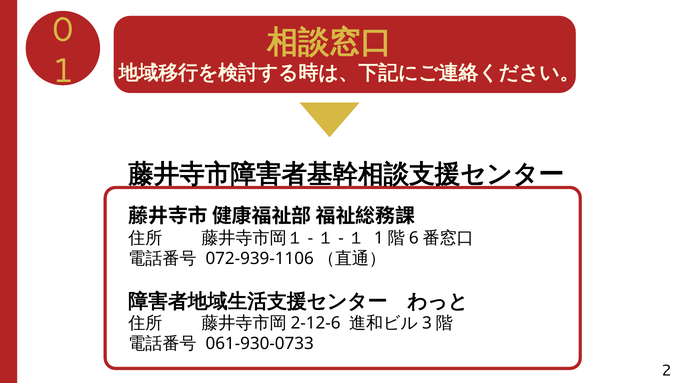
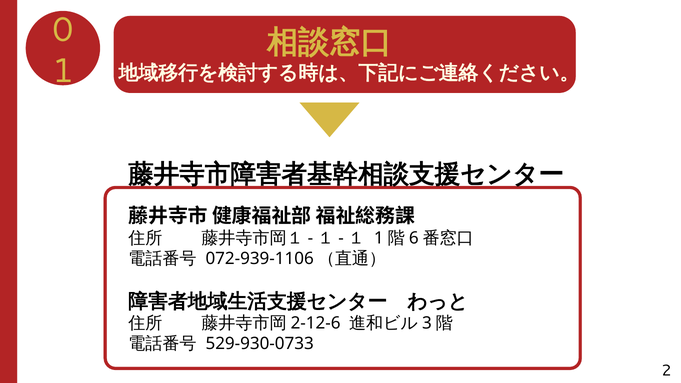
061-930-0733: 061-930-0733 -> 529-930-0733 (260, 344)
